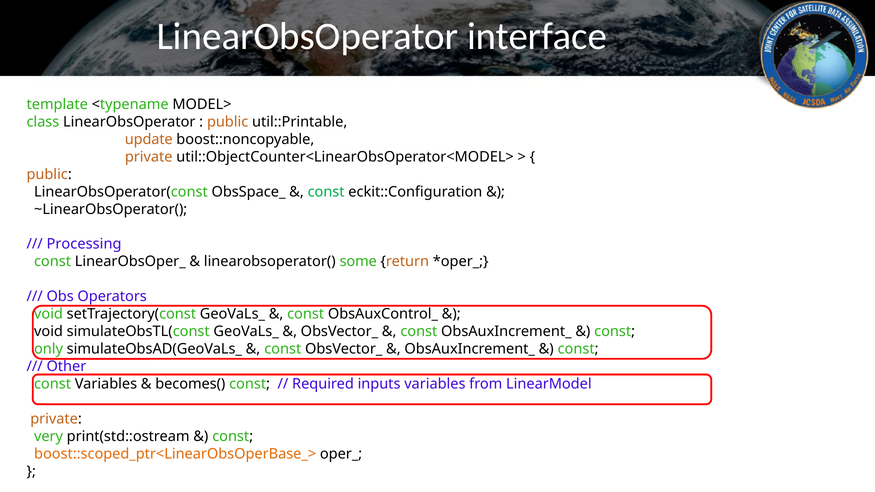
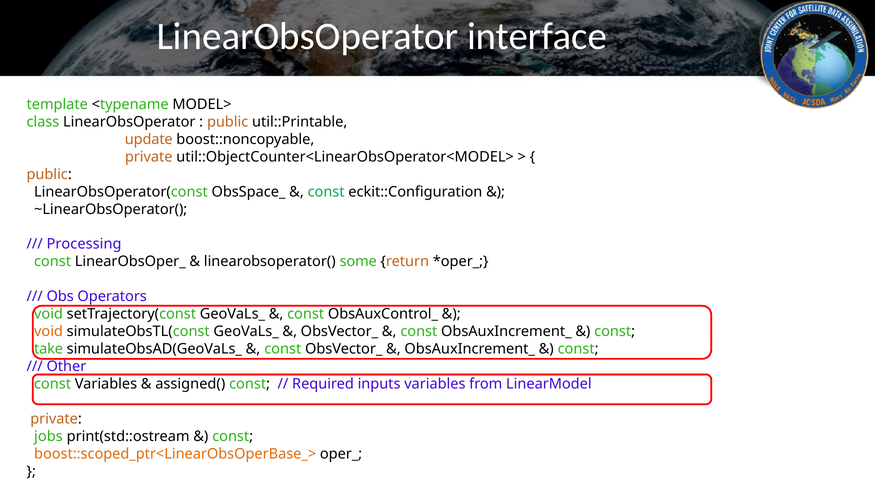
void colour: black -> orange (49, 332)
only: only -> take (49, 349)
becomes(: becomes( -> assigned( (190, 384)
very: very -> jobs (48, 437)
